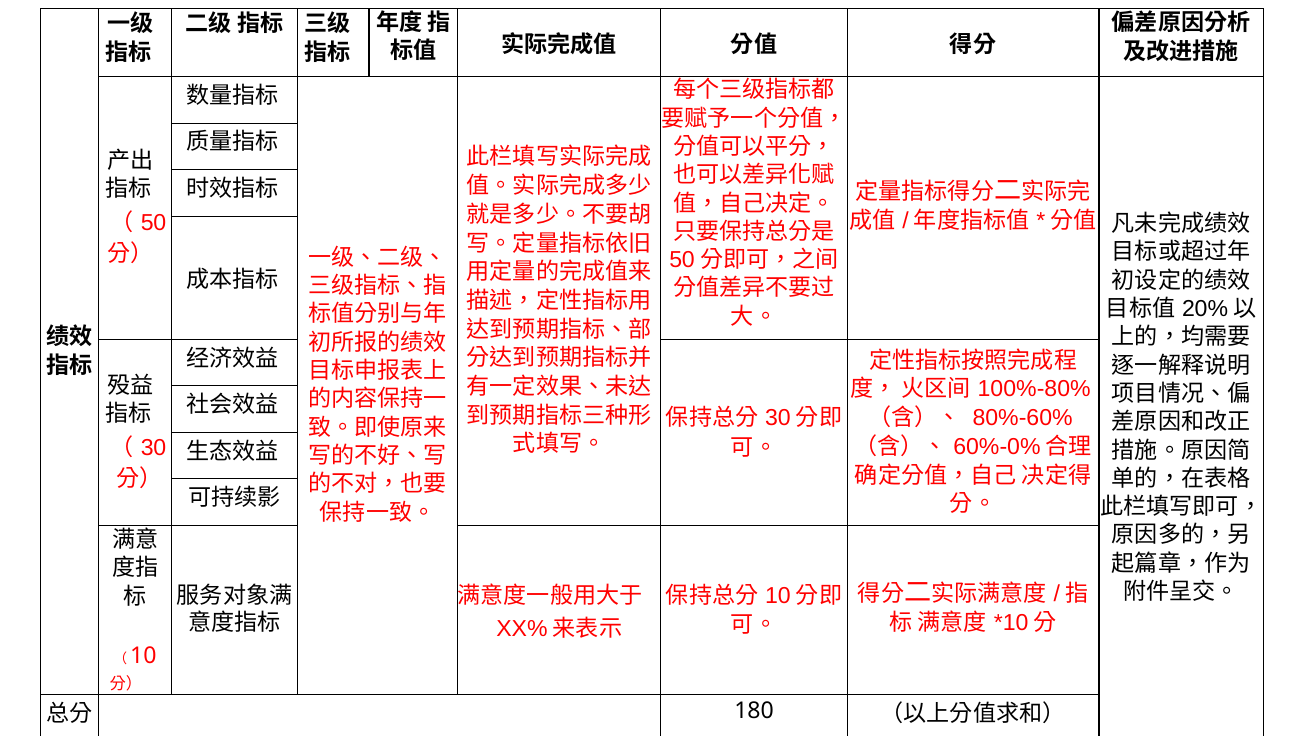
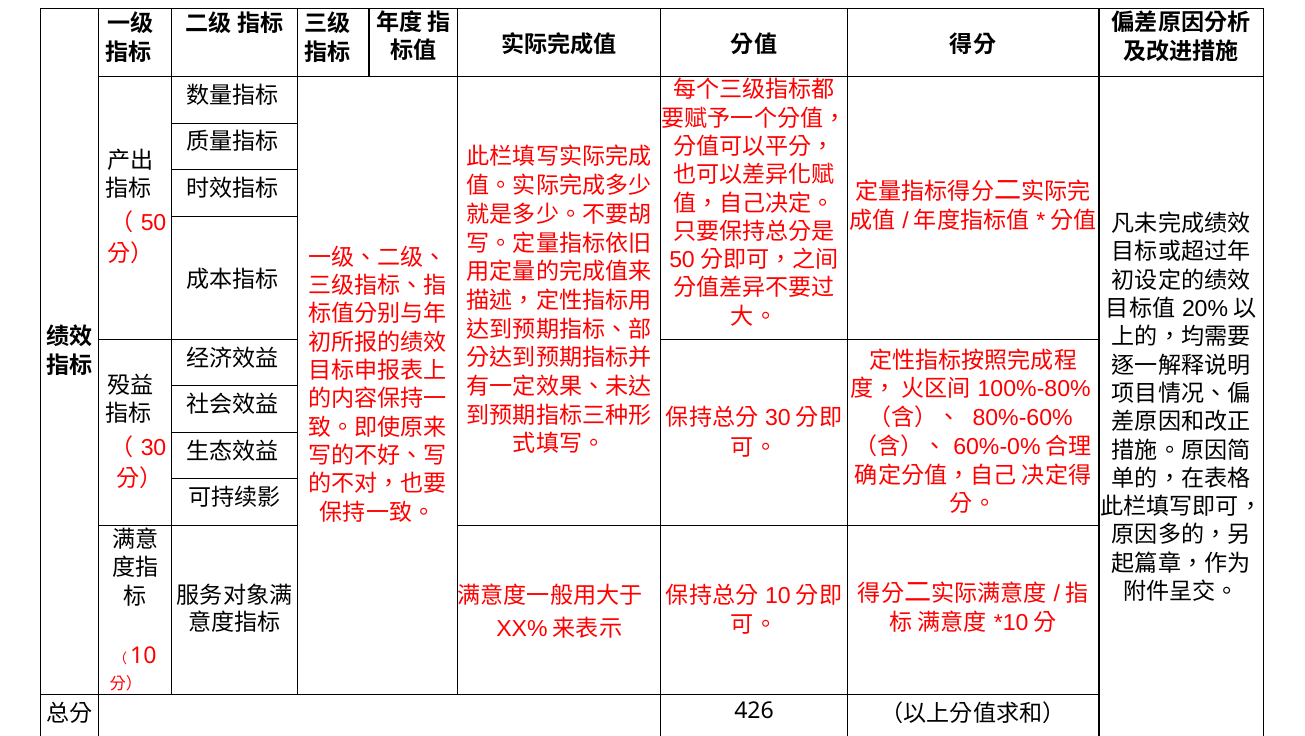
180: 180 -> 426 (754, 712)
